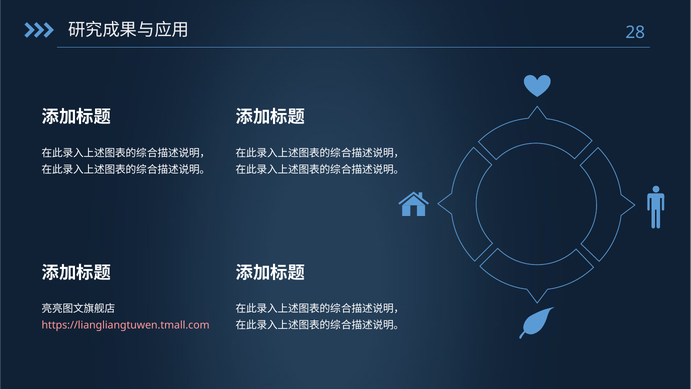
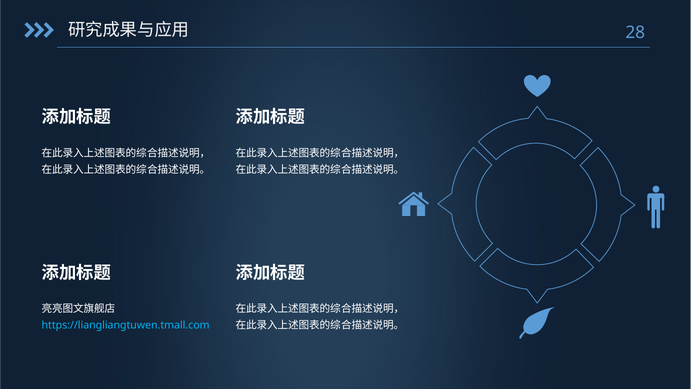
https://liangliangtuwen.tmall.com colour: pink -> light blue (126, 325)
